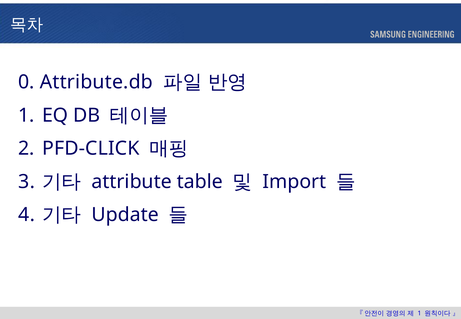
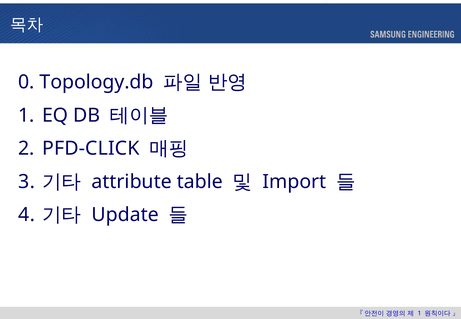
Attribute.db: Attribute.db -> Topology.db (97, 82)
